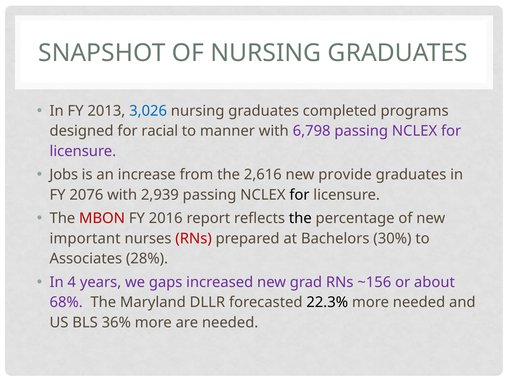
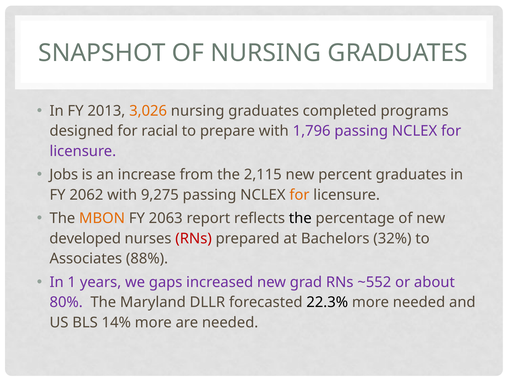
3,026 colour: blue -> orange (148, 111)
manner: manner -> prepare (227, 131)
6,798: 6,798 -> 1,796 (312, 131)
2,616: 2,616 -> 2,115 (263, 175)
provide: provide -> percent (345, 175)
2076: 2076 -> 2062 (86, 195)
2,939: 2,939 -> 9,275 (160, 195)
for colour: black -> orange (299, 195)
MBON colour: red -> orange (102, 218)
2016: 2016 -> 2063 (166, 218)
important: important -> developed (85, 239)
30%: 30% -> 32% (392, 239)
28%: 28% -> 88% (147, 259)
4: 4 -> 1 (72, 282)
~156: ~156 -> ~552 (374, 282)
68%: 68% -> 80% (66, 302)
36%: 36% -> 14% (116, 323)
